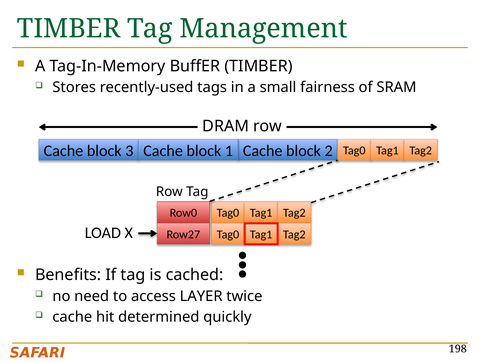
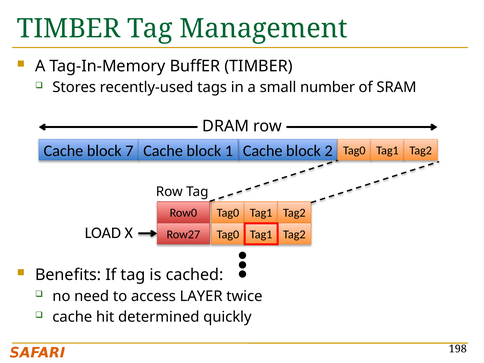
fairness: fairness -> number (328, 87)
3: 3 -> 7 (129, 151)
